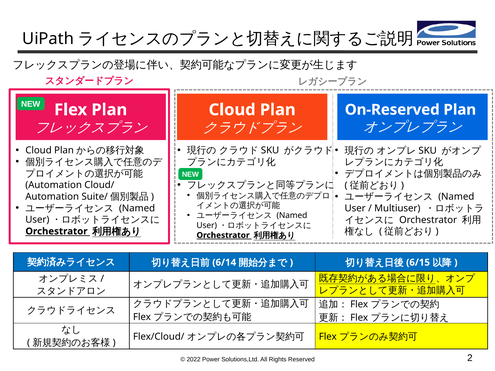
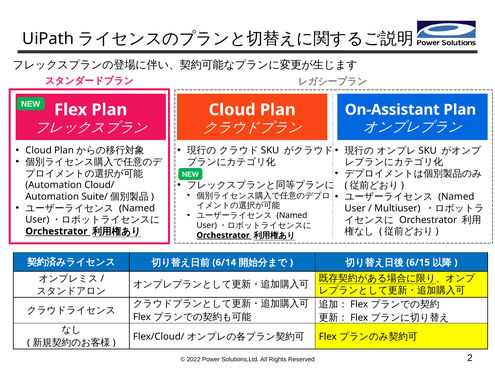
On-Reserved: On-Reserved -> On-Assistant (392, 110)
